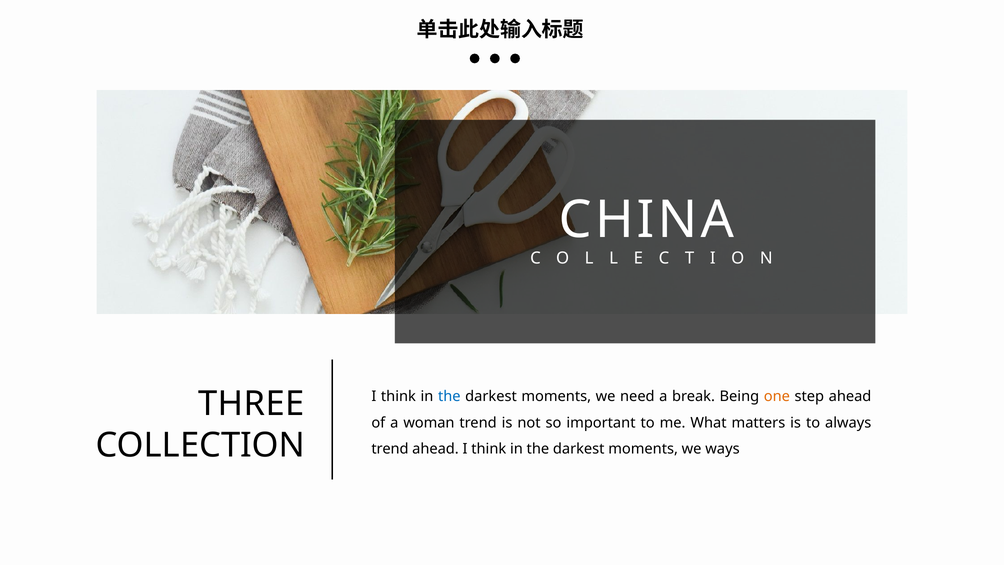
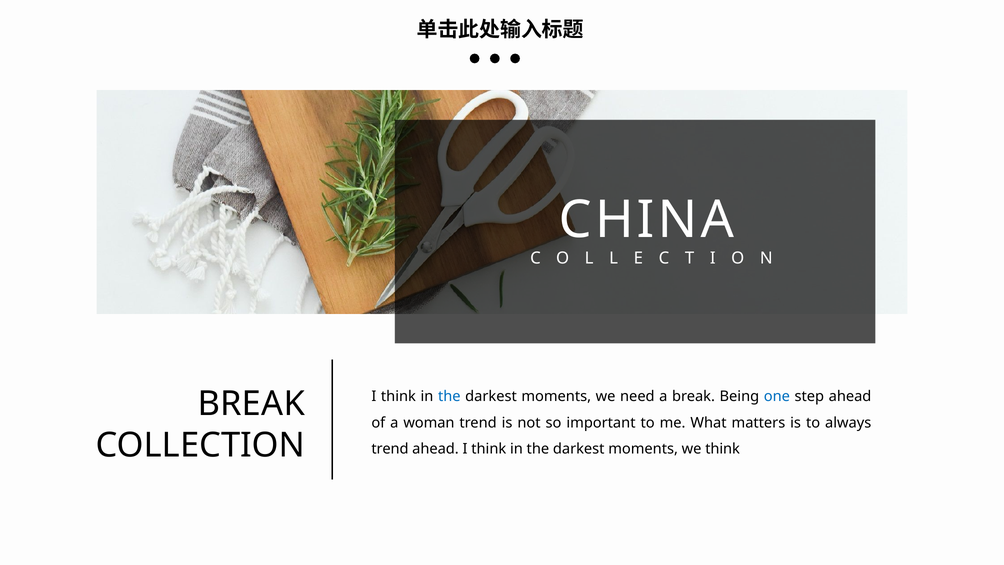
one colour: orange -> blue (777, 396)
THREE: THREE -> BREAK (251, 404)
we ways: ways -> think (723, 449)
